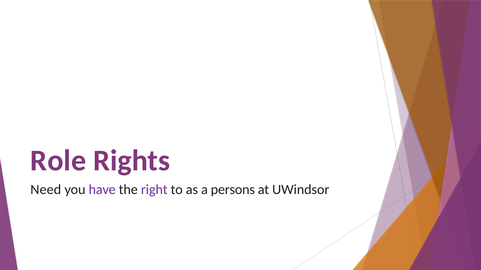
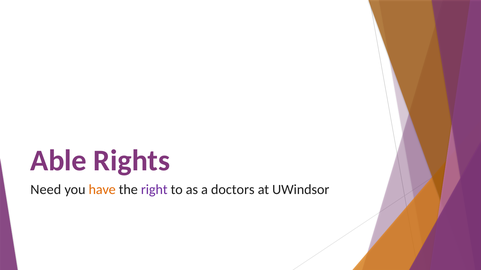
Role: Role -> Able (58, 161)
have colour: purple -> orange (102, 190)
persons: persons -> doctors (233, 190)
